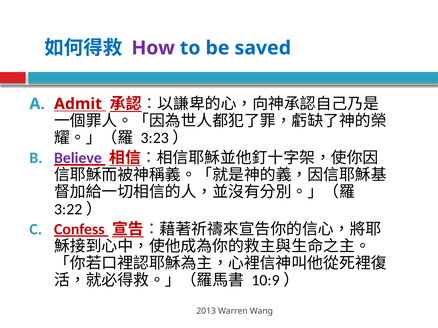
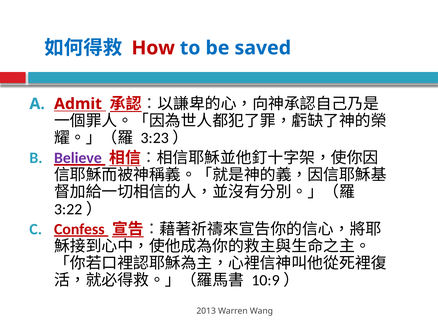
How colour: purple -> red (153, 48)
